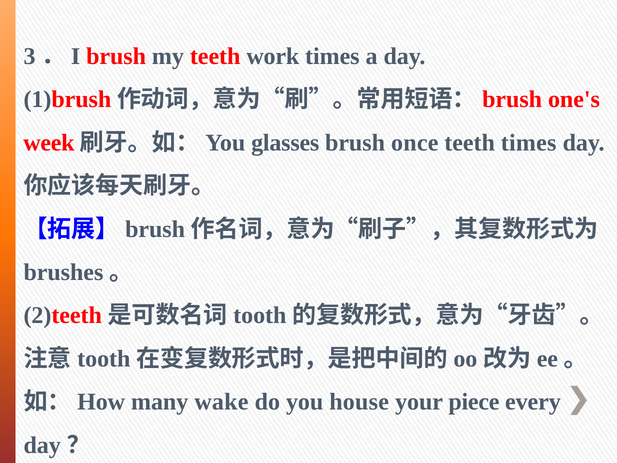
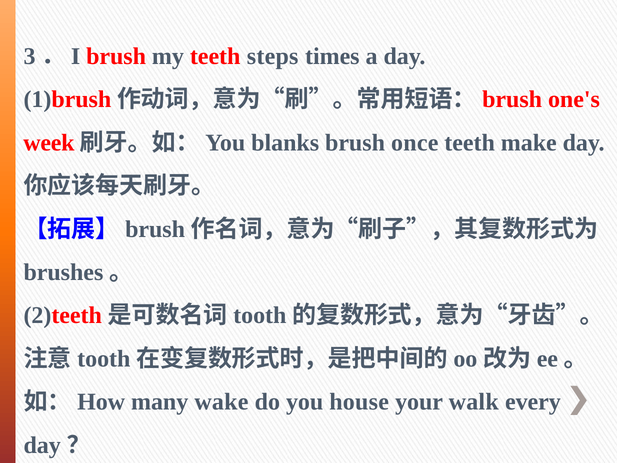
work: work -> steps (273, 56)
glasses: glasses -> blanks (285, 143)
teeth times: times -> make (529, 143)
piece: piece -> walk (474, 402)
